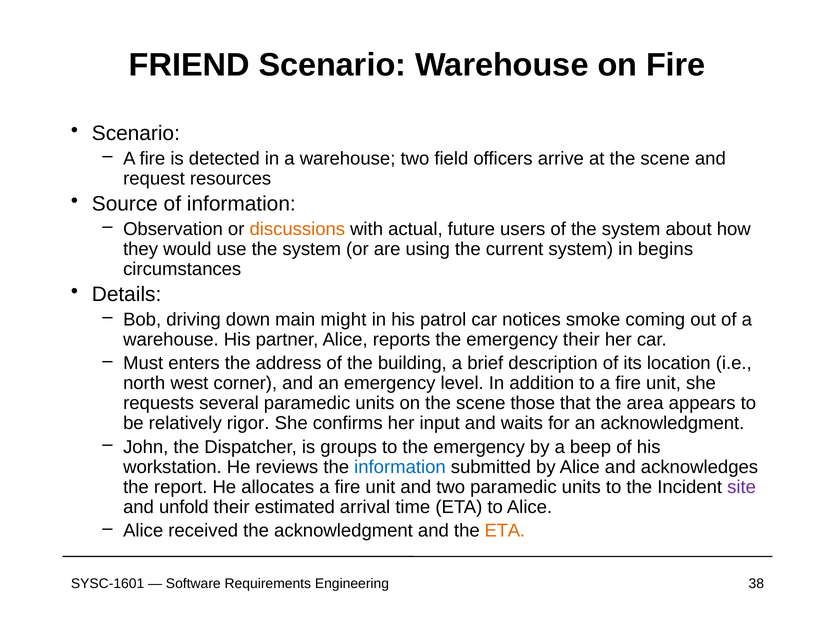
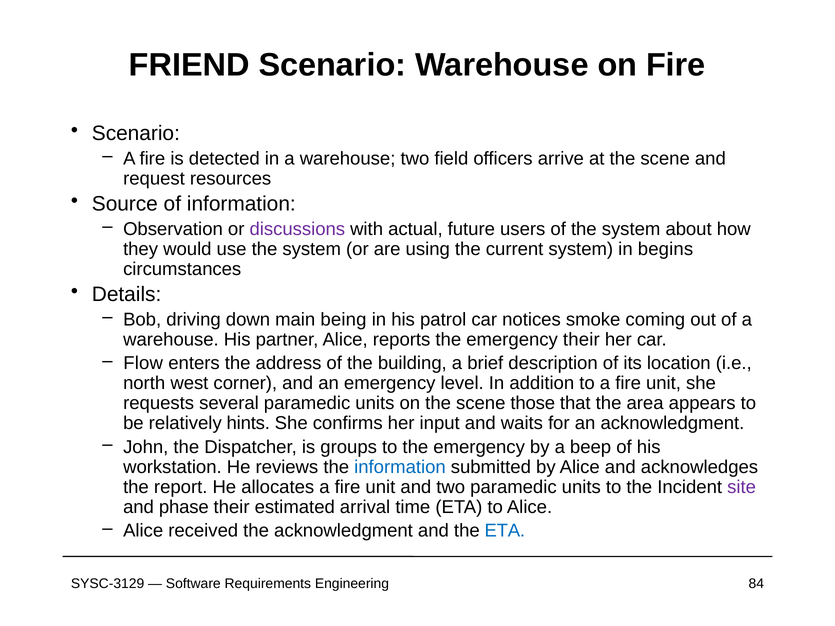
discussions colour: orange -> purple (297, 229)
might: might -> being (343, 320)
Must: Must -> Flow (143, 363)
rigor: rigor -> hints (248, 423)
unfold: unfold -> phase (184, 507)
ETA colour: orange -> blue (505, 531)
SYSC-1601: SYSC-1601 -> SYSC-3129 (108, 584)
38: 38 -> 84 (756, 584)
